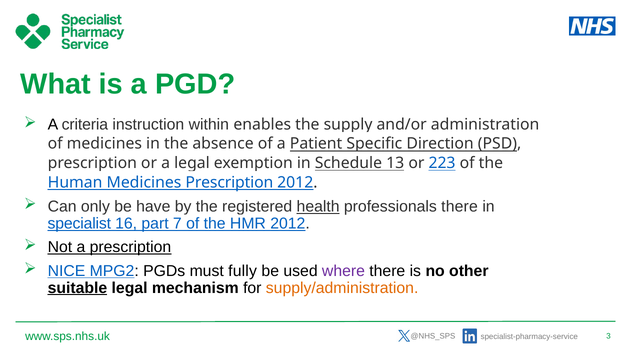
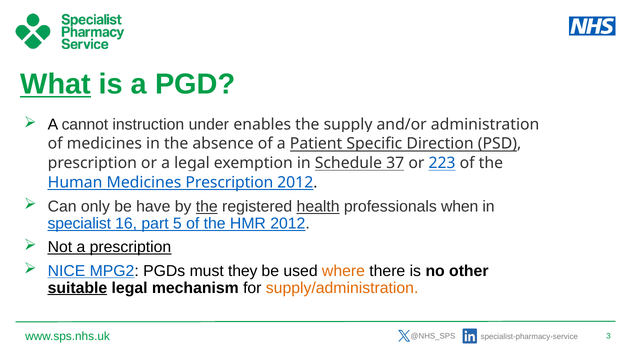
What underline: none -> present (56, 84)
criteria: criteria -> cannot (85, 125)
within: within -> under (209, 125)
13: 13 -> 37 (395, 163)
the underline: none -> present (207, 207)
professionals there: there -> when (460, 207)
7: 7 -> 5 (177, 224)
fully: fully -> they (243, 271)
where colour: purple -> orange (343, 271)
